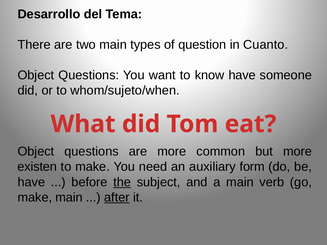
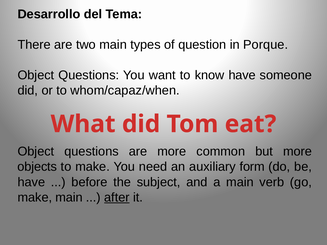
Cuanto: Cuanto -> Porque (266, 45)
whom/sujeto/when: whom/sujeto/when -> whom/capaz/when (125, 91)
existen: existen -> objects (37, 167)
the underline: present -> none (122, 182)
